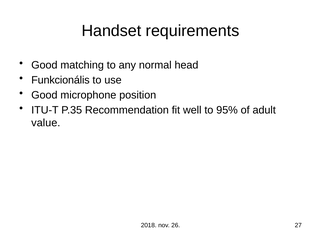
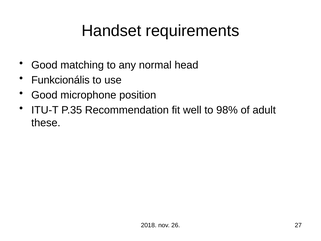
95%: 95% -> 98% (227, 110)
value: value -> these (46, 123)
